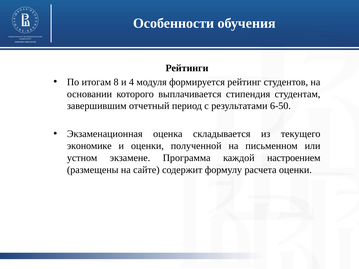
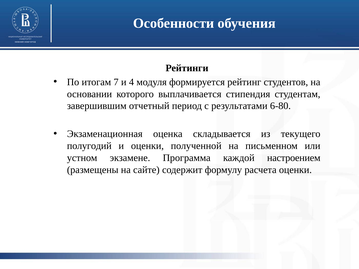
8: 8 -> 7 (116, 82)
6-50: 6-50 -> 6-80 (280, 106)
экономике: экономике -> полугодий (89, 146)
